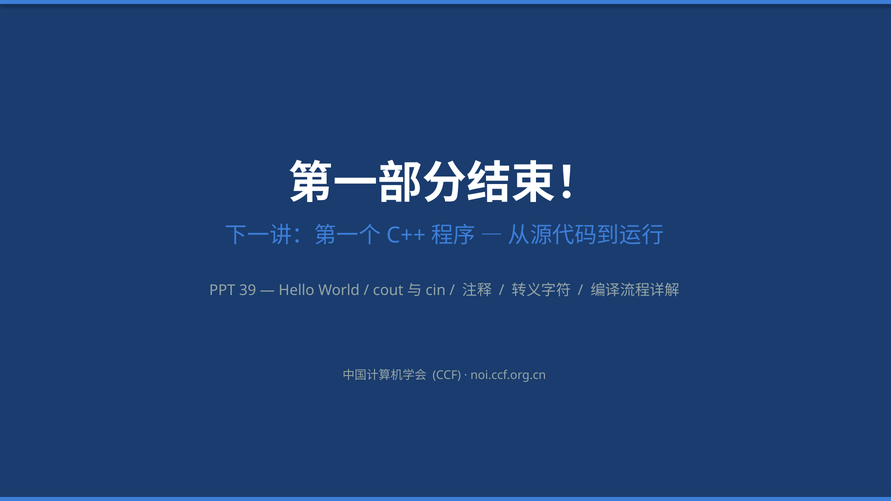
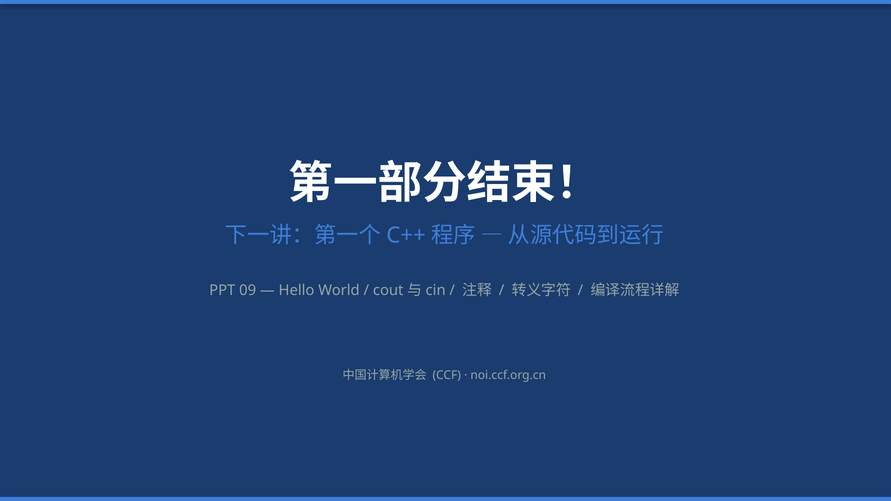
39: 39 -> 09 (248, 291)
